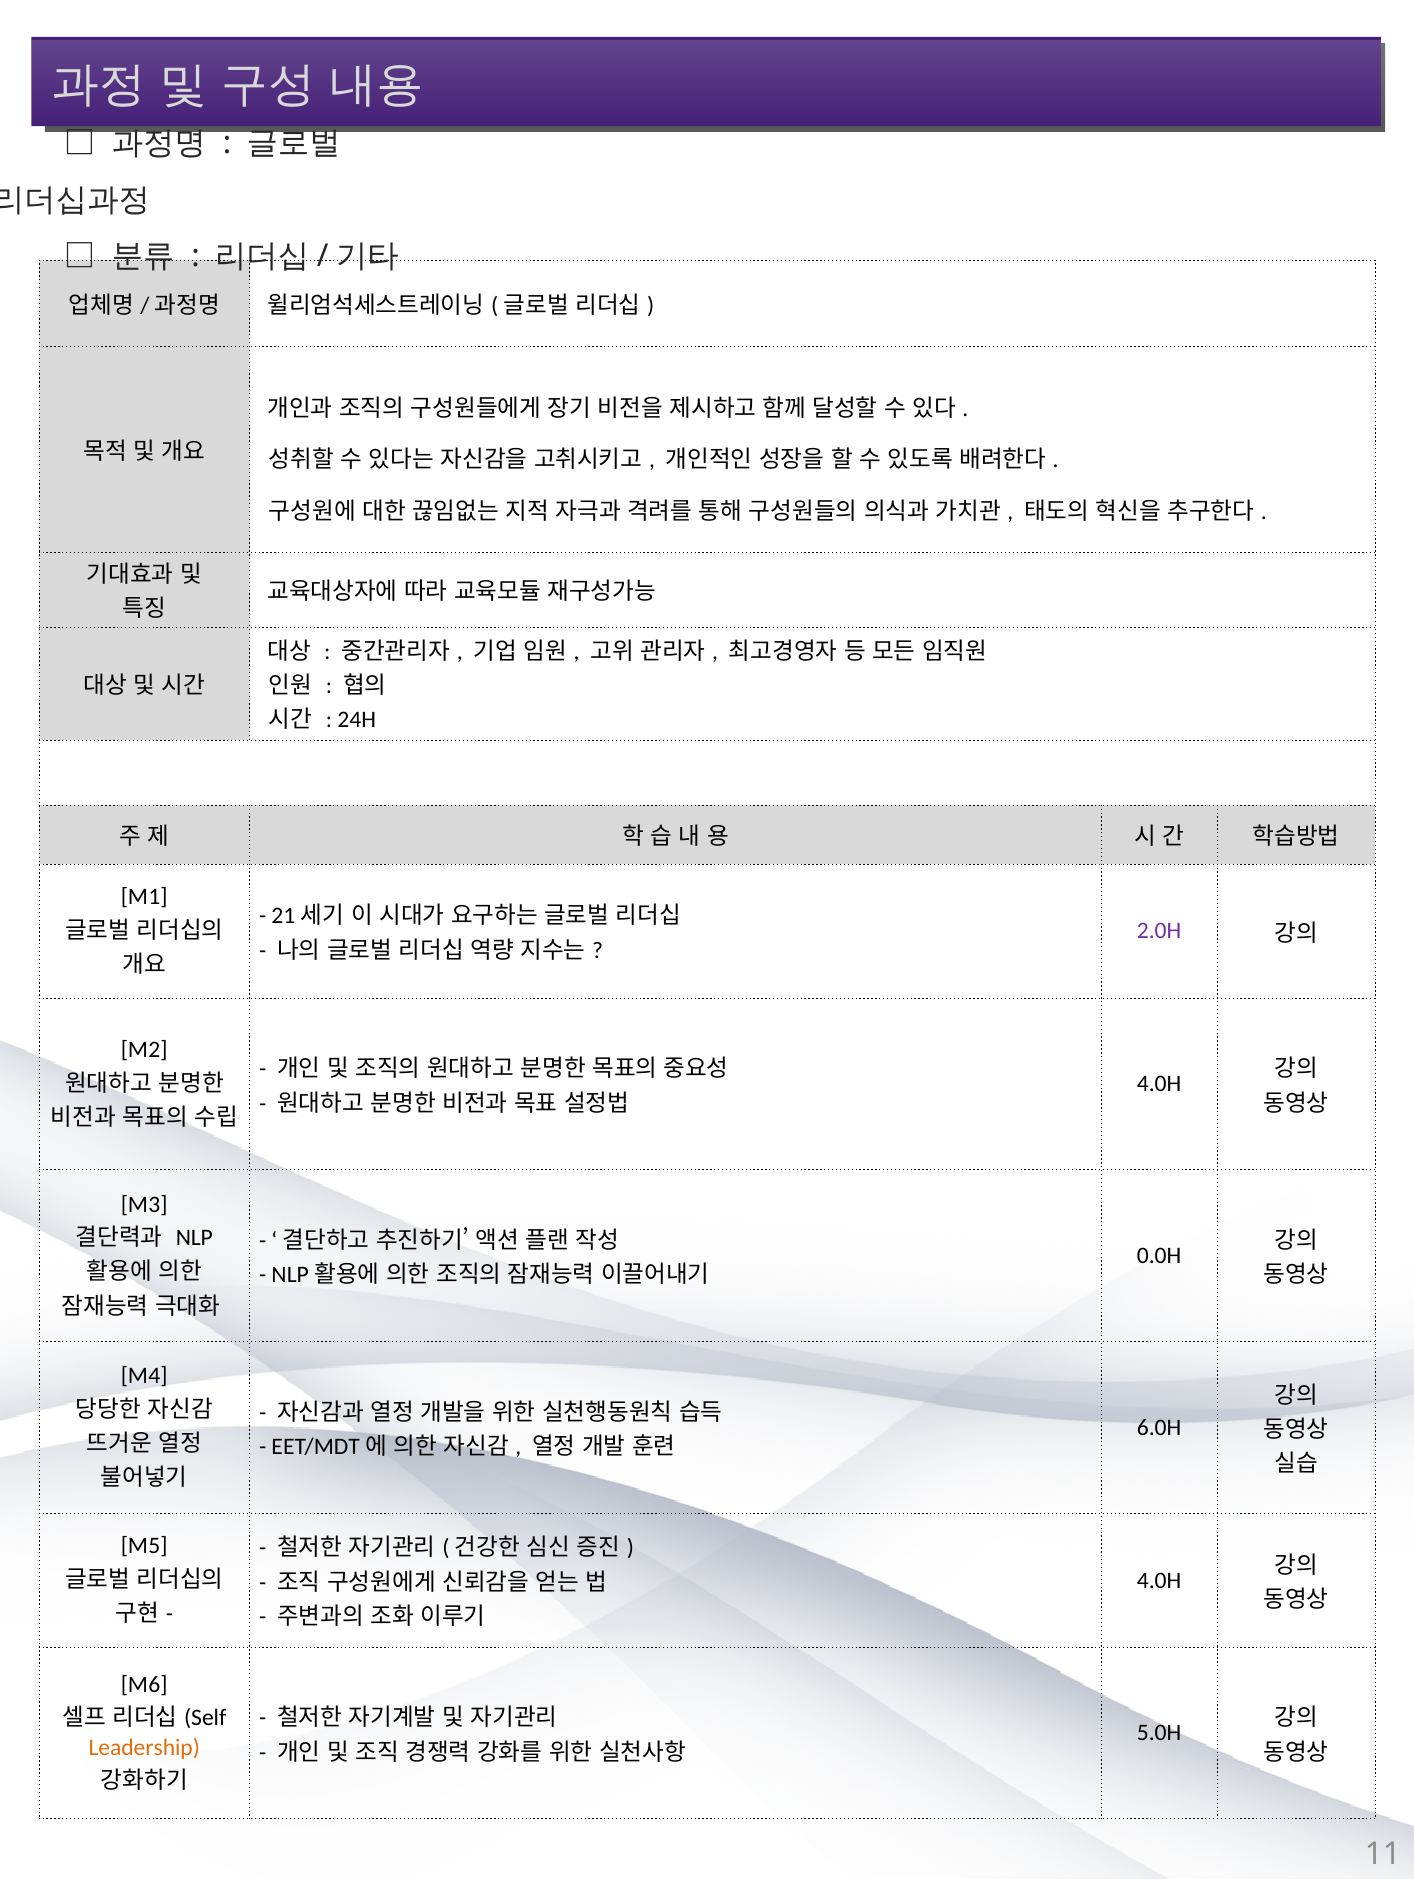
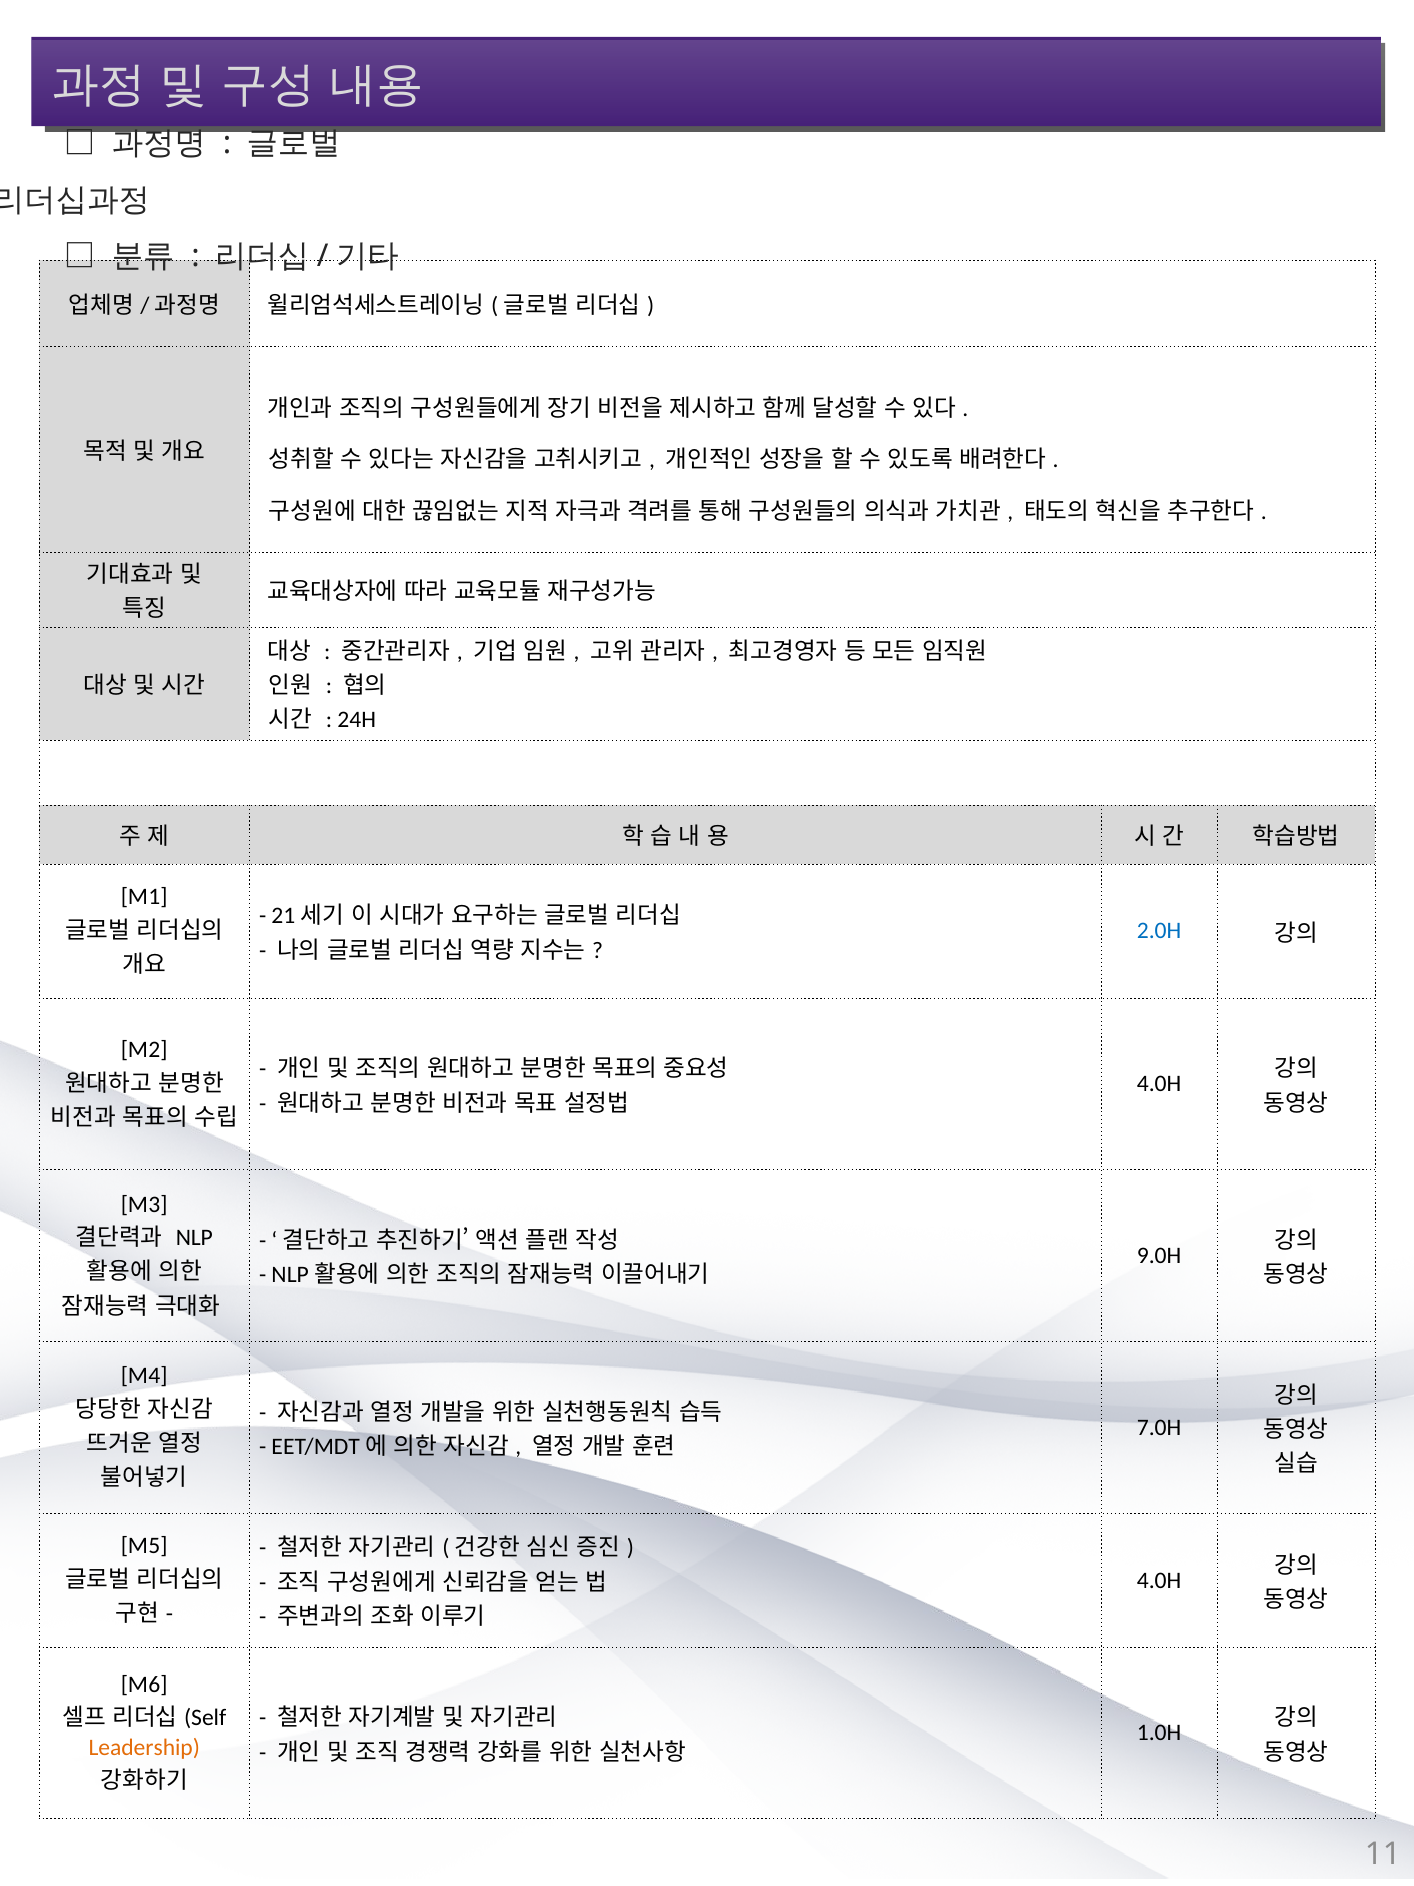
2.0H colour: purple -> blue (1159, 931)
0.0H: 0.0H -> 9.0H (1159, 1255)
6.0H: 6.0H -> 7.0H (1159, 1427)
5.0H: 5.0H -> 1.0H (1159, 1733)
